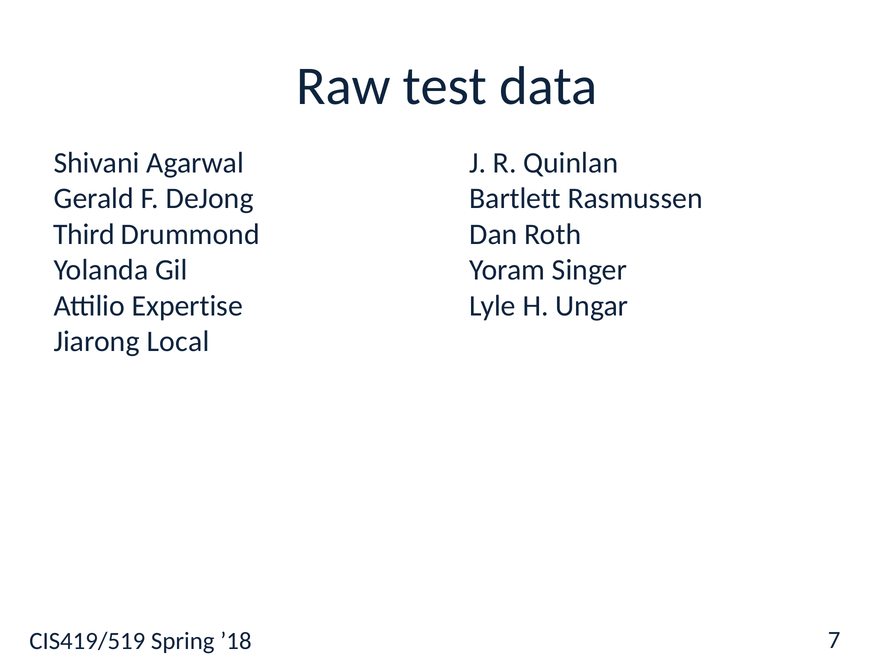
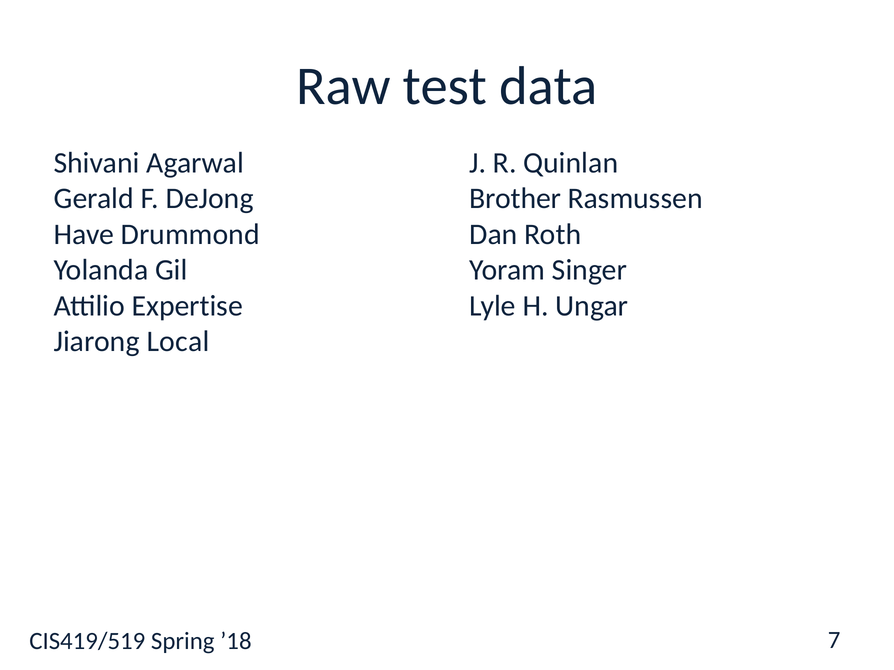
Bartlett: Bartlett -> Brother (515, 199)
Third: Third -> Have (84, 234)
